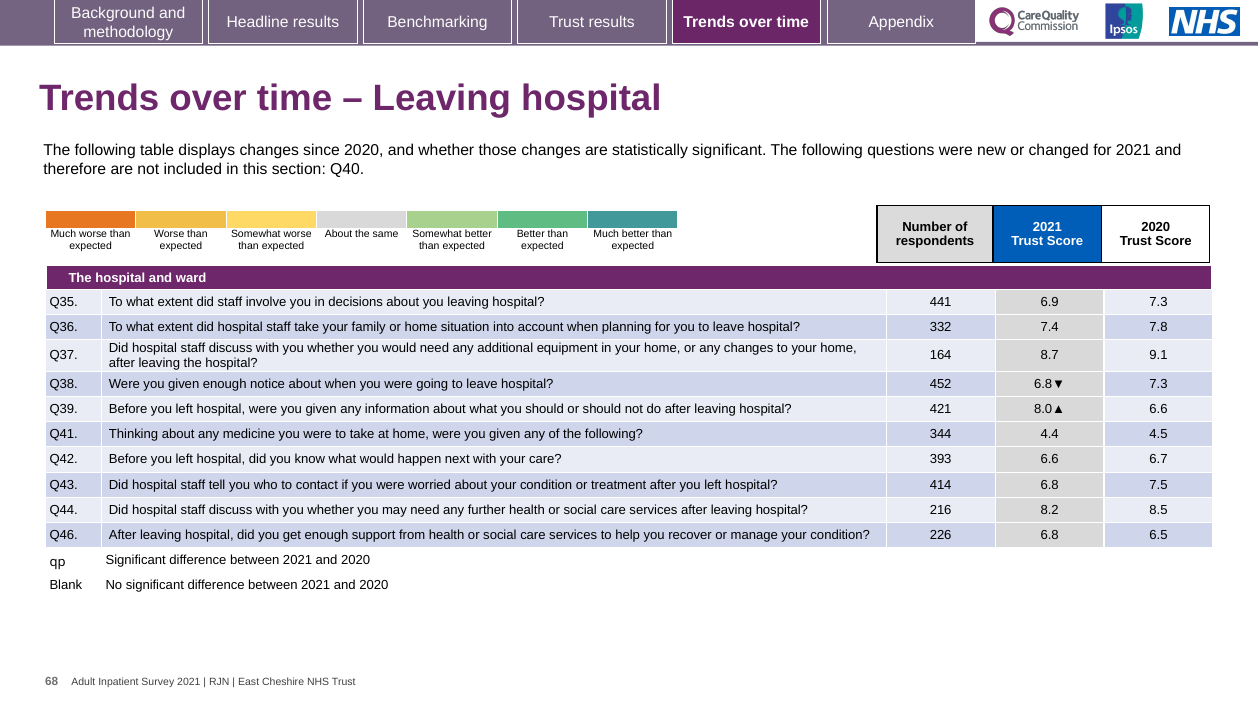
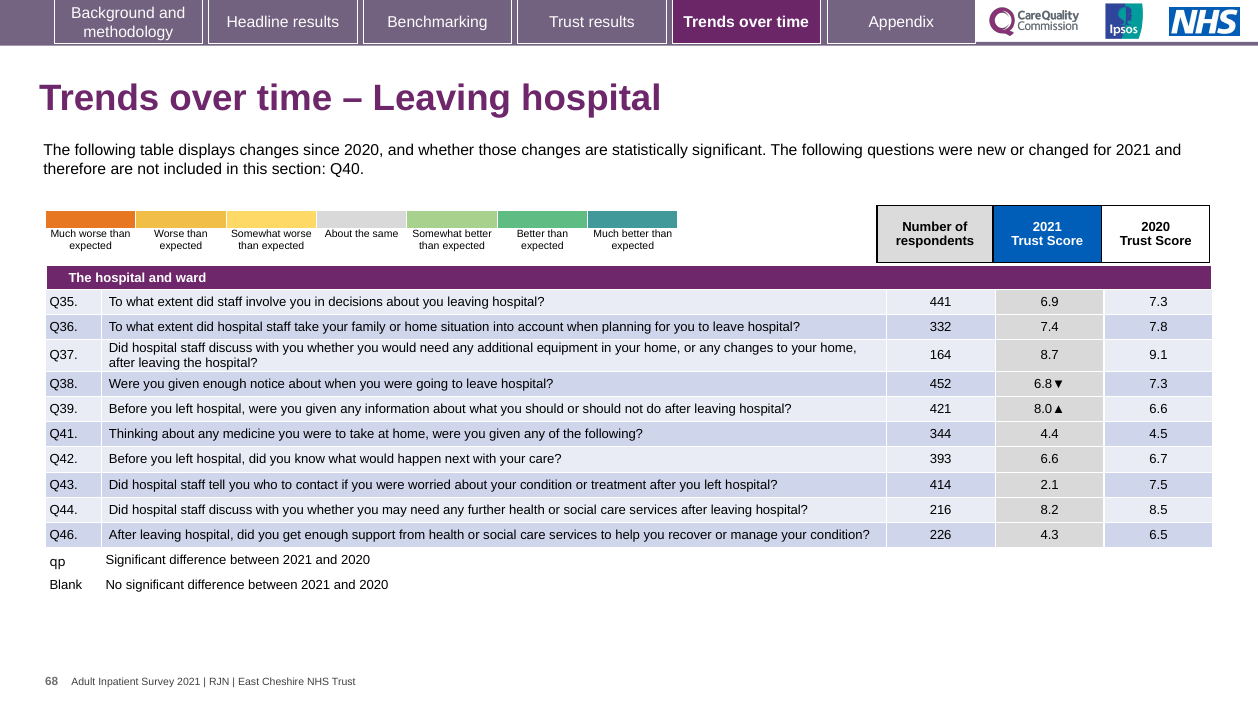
414 6.8: 6.8 -> 2.1 (1050, 485)
226 6.8: 6.8 -> 4.3 (1050, 536)
